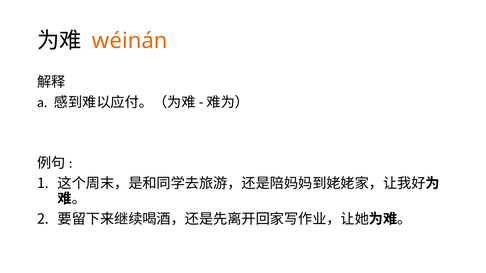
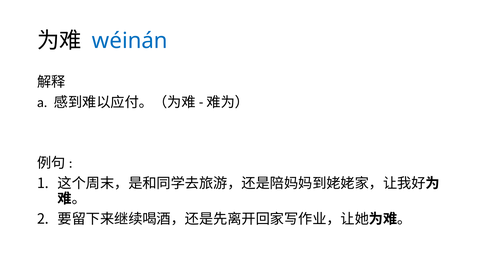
wéinán colour: orange -> blue (130, 41)
